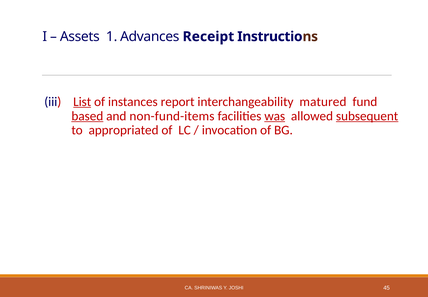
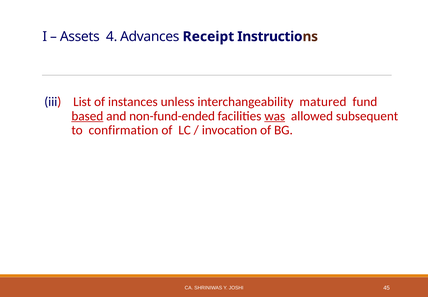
1: 1 -> 4 (112, 37)
List underline: present -> none (82, 102)
report: report -> unless (178, 102)
non-fund-items: non-fund-items -> non-fund-ended (172, 116)
subsequent underline: present -> none (367, 116)
appropriated: appropriated -> confirmation (123, 130)
